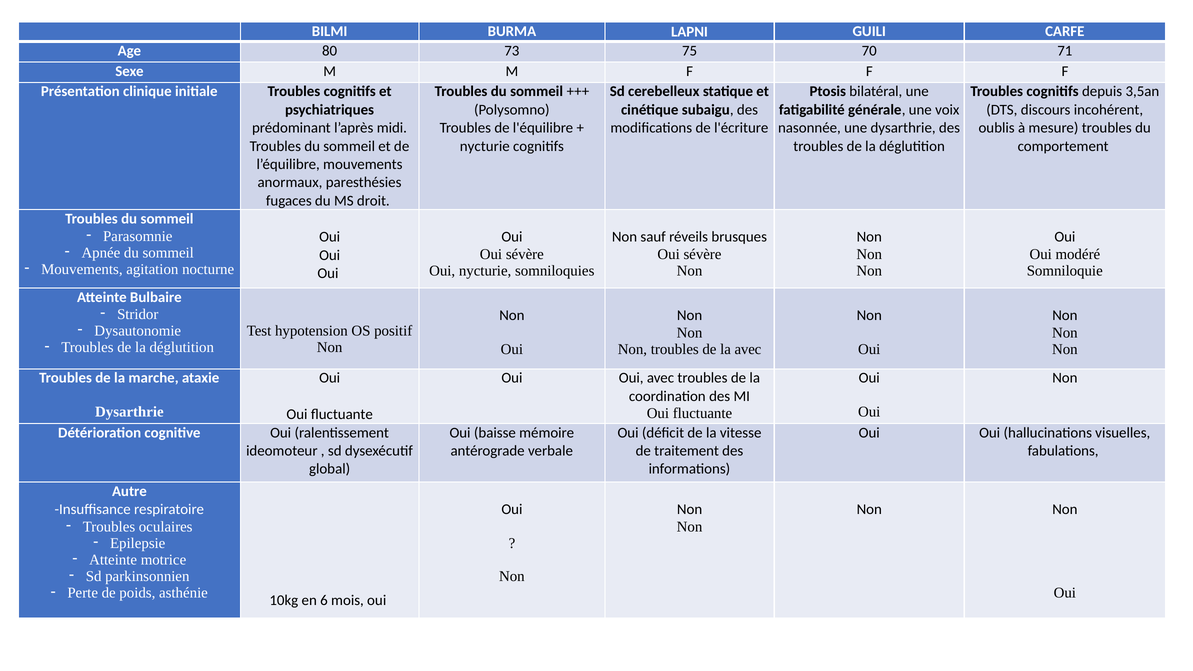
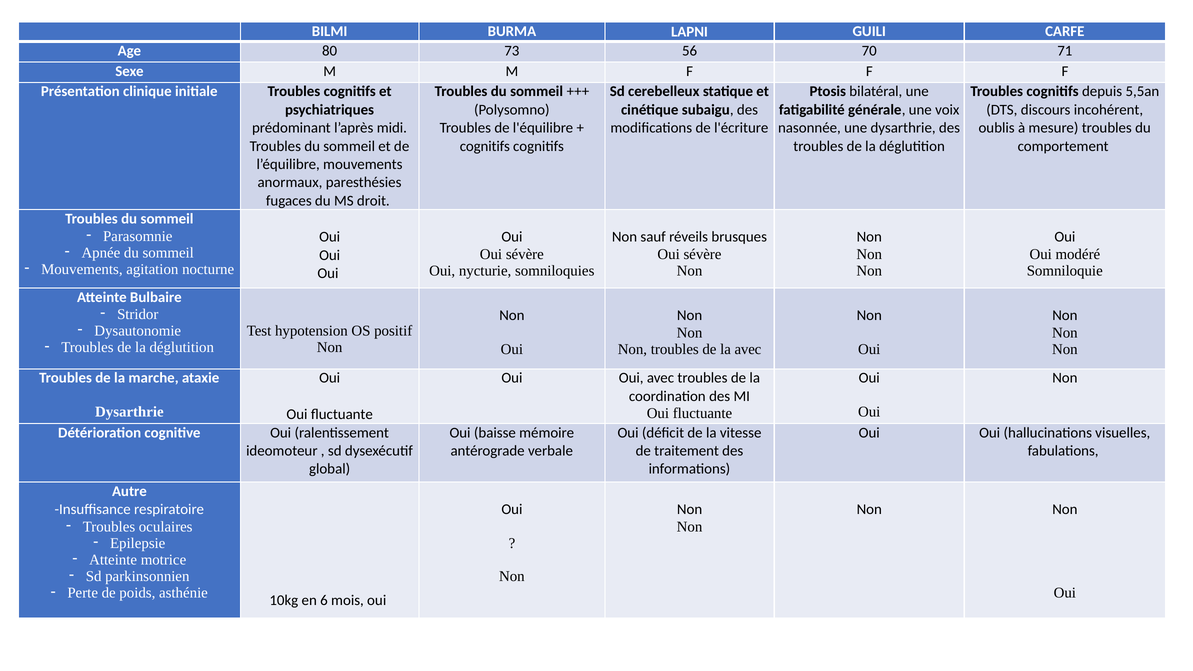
75: 75 -> 56 (690, 51)
3,5an: 3,5an -> 5,5an (1142, 92)
nycturie: nycturie -> cognitifs (485, 146)
